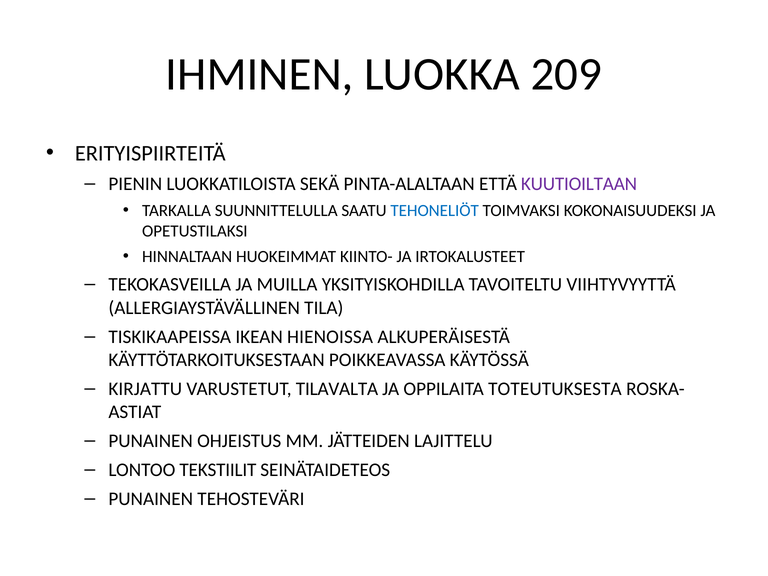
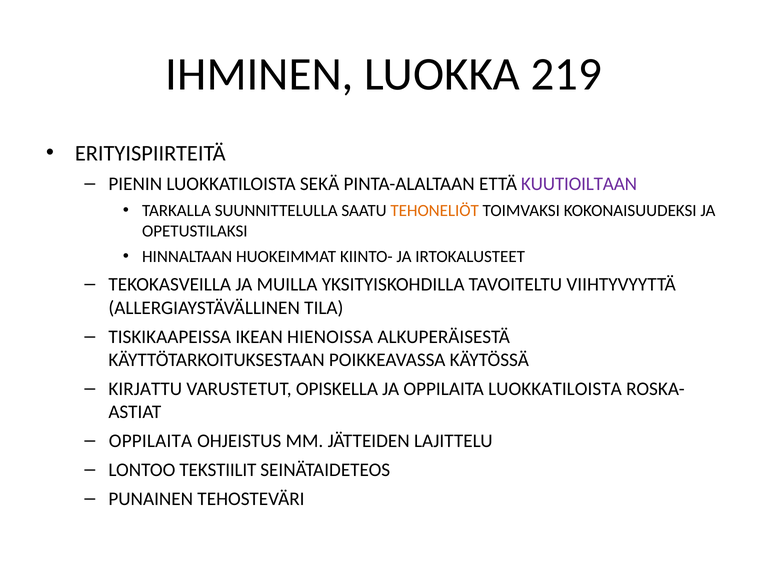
209: 209 -> 219 (566, 74)
TEHONELIÖT colour: blue -> orange (435, 211)
TILAVALTA: TILAVALTA -> OPISKELLA (337, 389)
OPPILAITA TOTEUTUKSESTA: TOTEUTUKSESTA -> LUOKKATILOISTA (555, 389)
PUNAINEN: PUNAINEN -> OPPILAITA (151, 441)
